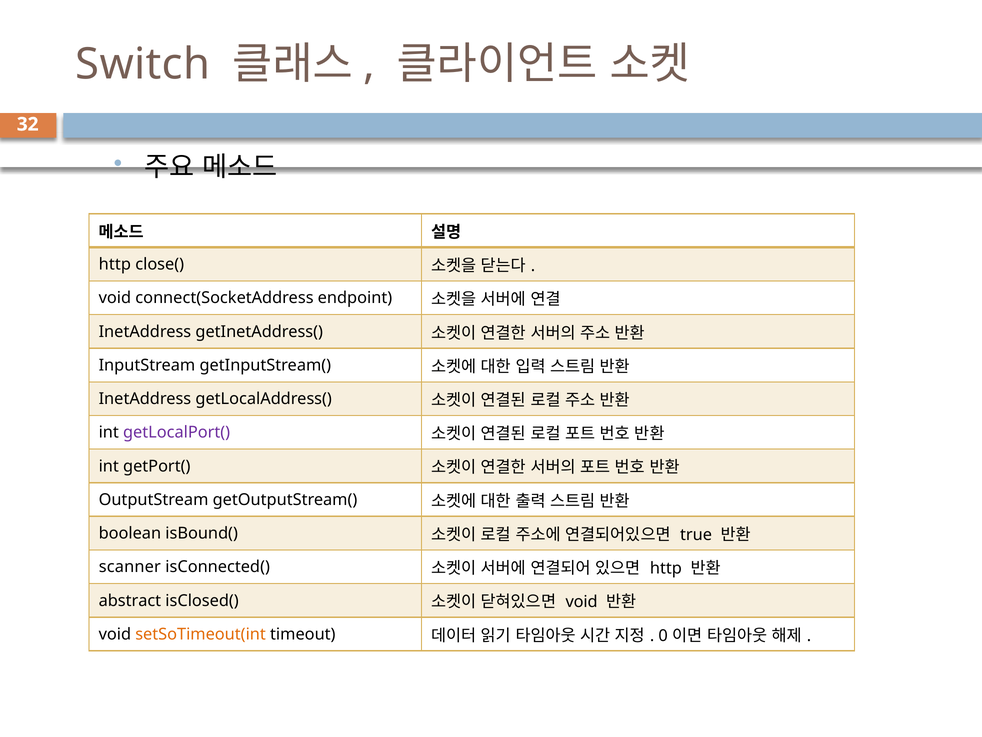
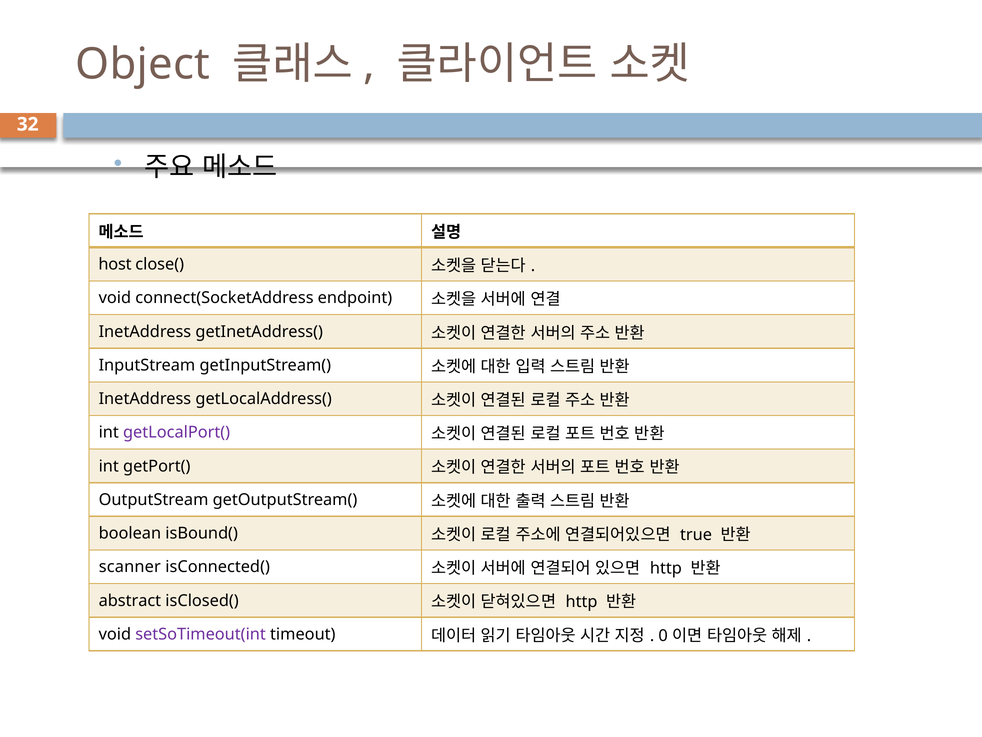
Switch: Switch -> Object (143, 64)
http: http -> host (115, 264)
void: void -> http (582, 602)
setSoTimeout(int colour: orange -> purple (201, 634)
